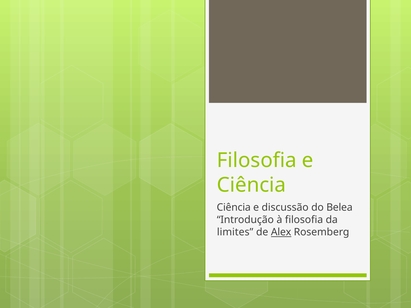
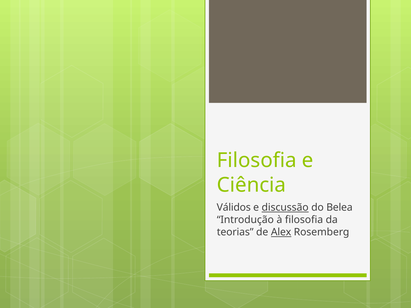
Ciência: Ciência -> Válidos (234, 208)
discussão underline: none -> present (285, 208)
limites: limites -> teorias (235, 232)
